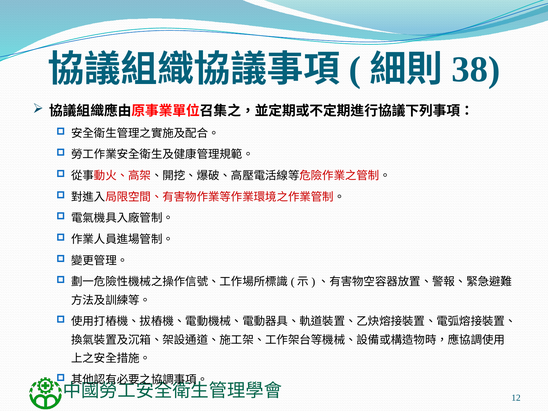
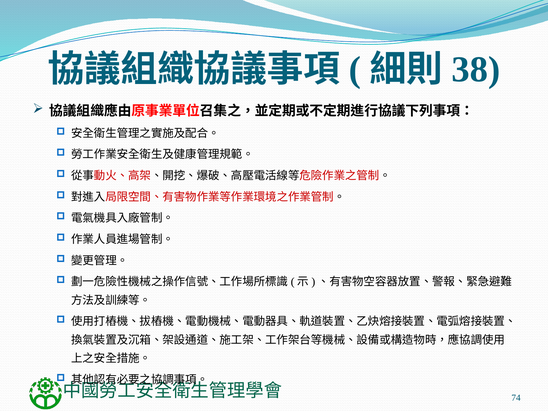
12: 12 -> 74 (516, 398)
